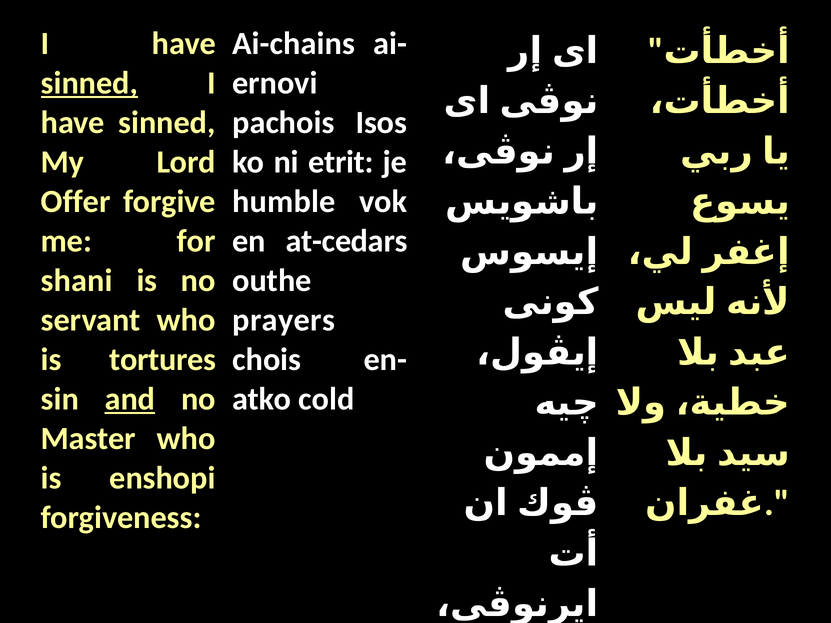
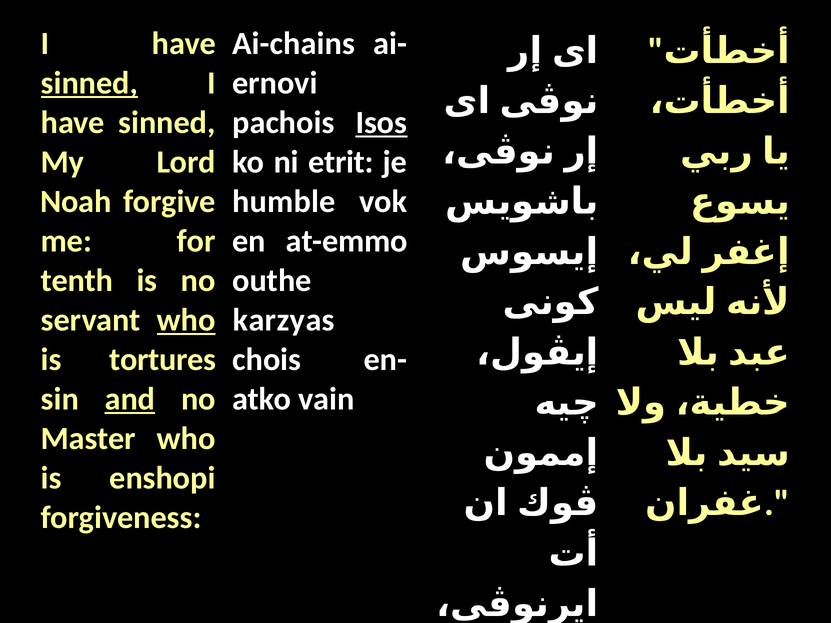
Isos underline: none -> present (381, 123)
Offer: Offer -> Noah (76, 202)
at-cedars: at-cedars -> at-emmo (347, 241)
shani: shani -> tenth (77, 281)
who underline: none -> present (186, 320)
prayers: prayers -> karzyas (284, 320)
cold: cold -> vain (326, 399)
